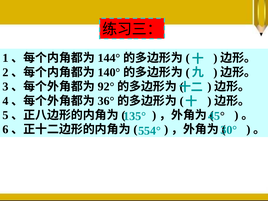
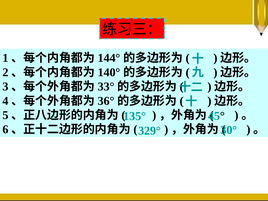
92°: 92° -> 33° (106, 87)
554°: 554° -> 329° (150, 131)
